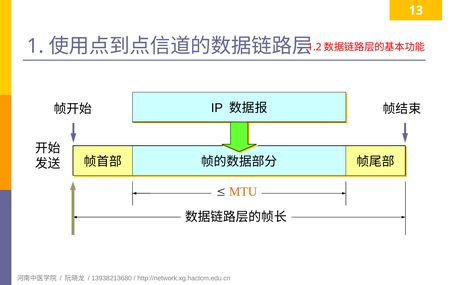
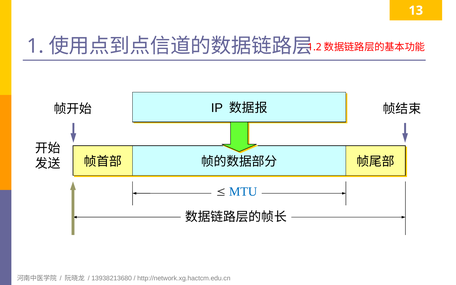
MTU colour: orange -> blue (243, 192)
